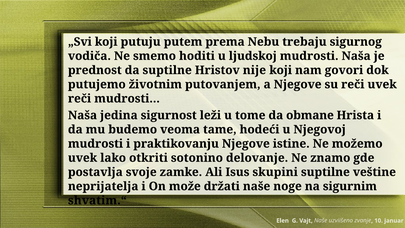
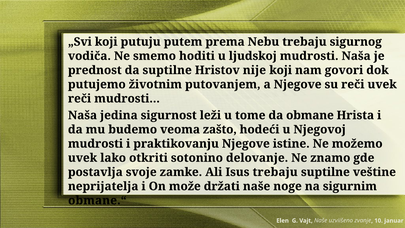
tame: tame -> zašto (220, 129)
Isus skupini: skupini -> trebaju (275, 172)
shvatim.“: shvatim.“ -> obmane.“ (97, 200)
